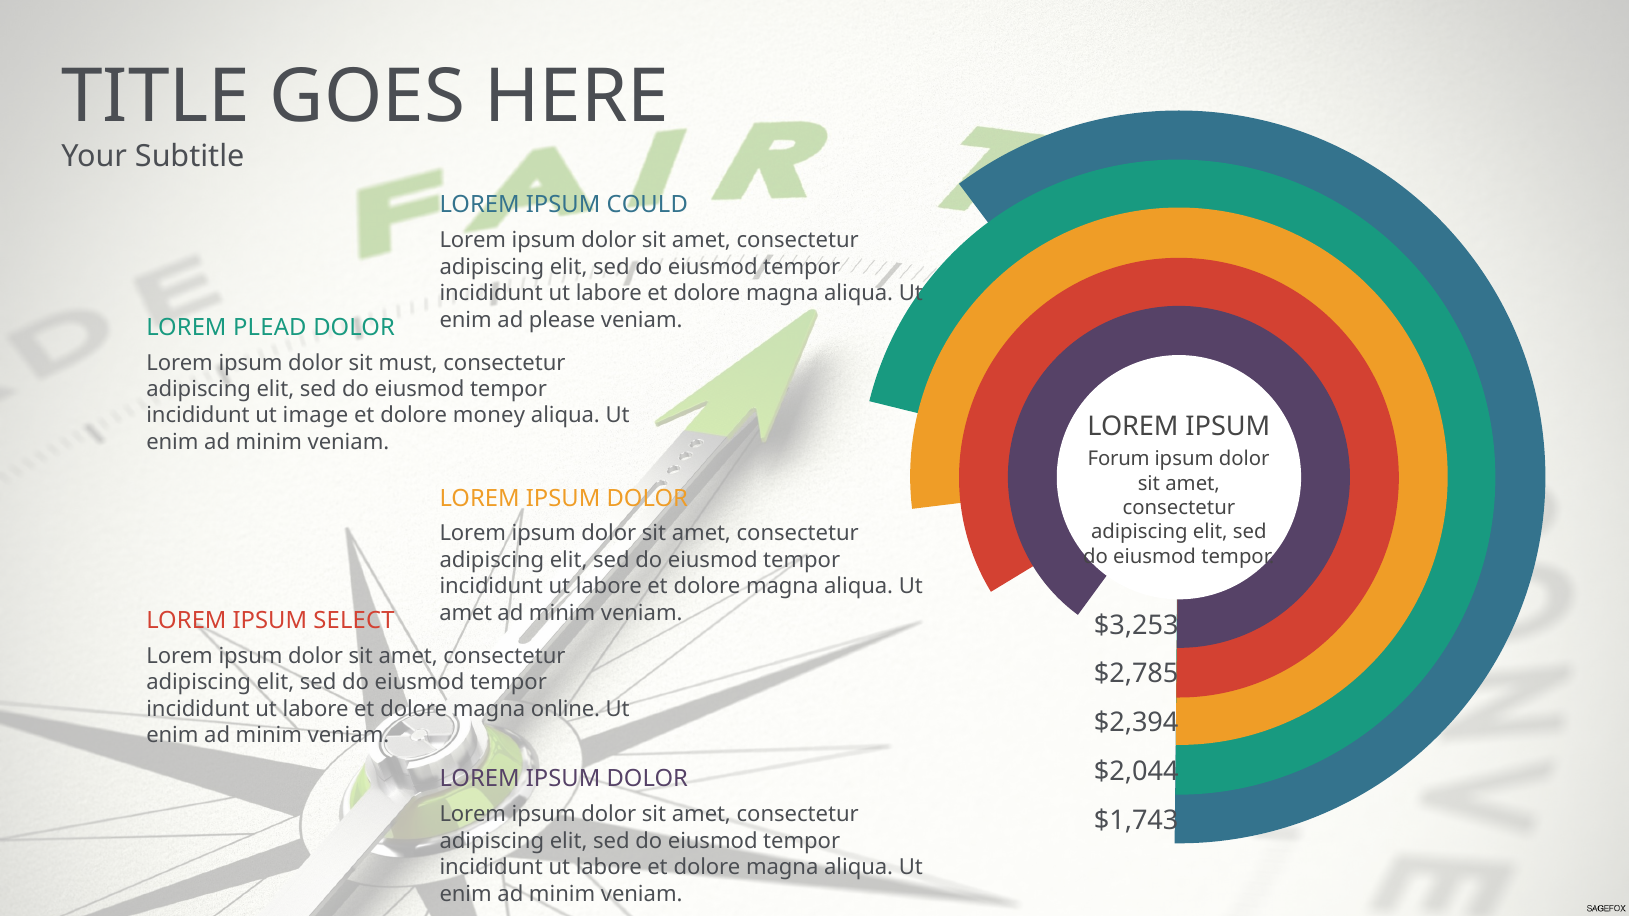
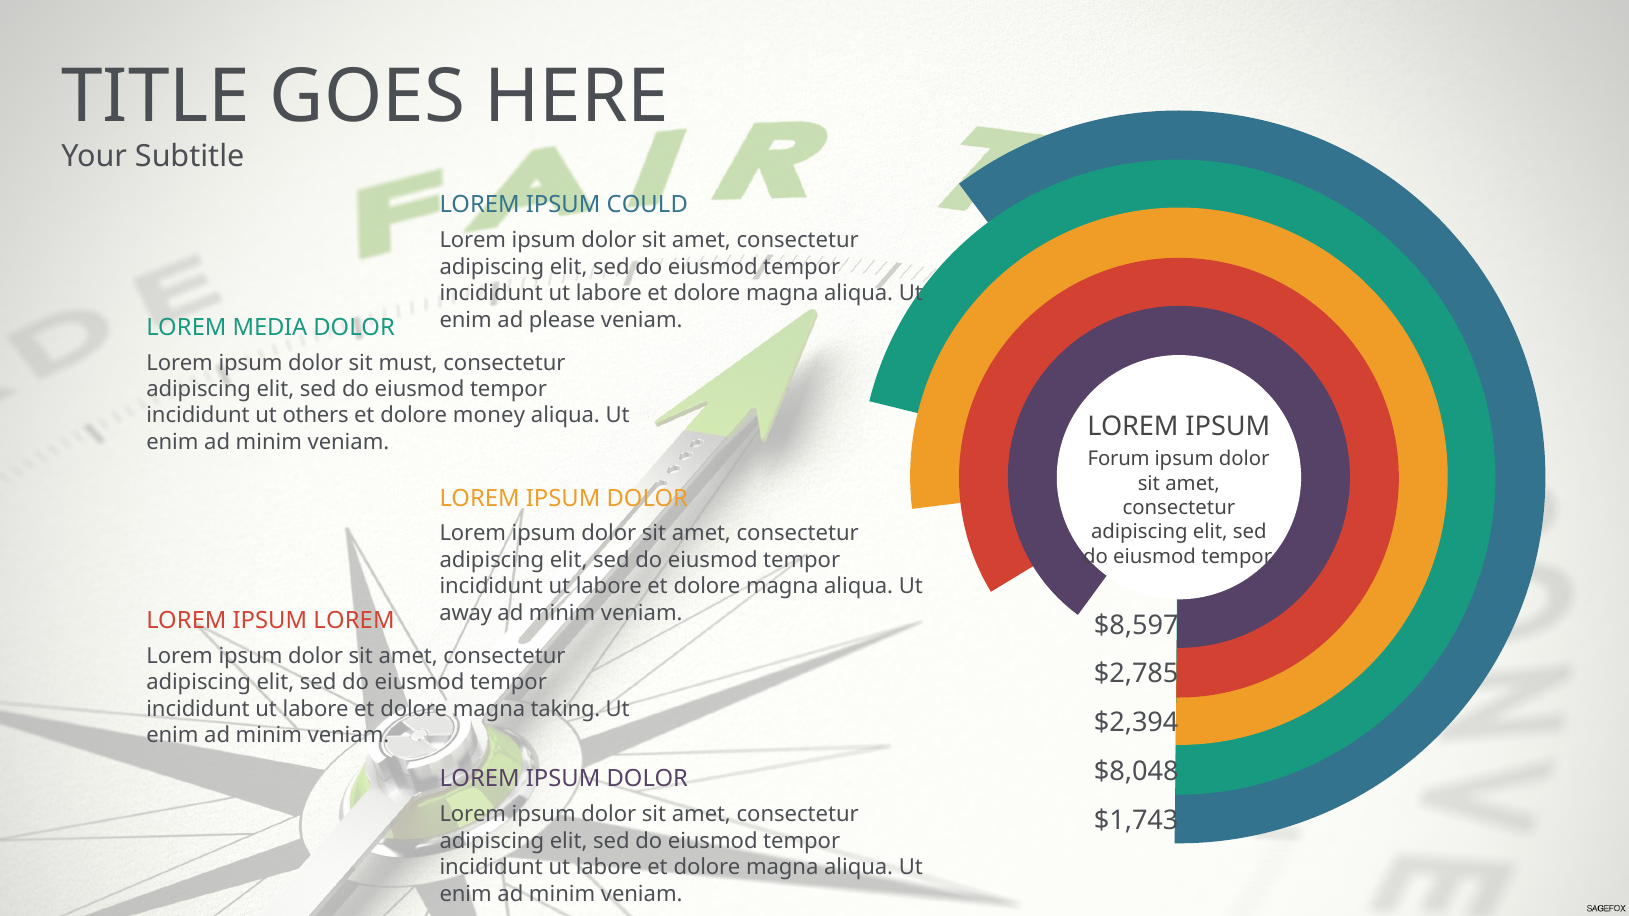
PLEAD: PLEAD -> MEDIA (270, 327)
image: image -> others (316, 416)
amet: amet -> away (466, 613)
IPSUM SELECT: SELECT -> LOREM (354, 621)
$3,253: $3,253 -> $8,597 (1136, 626)
online: online -> taking (565, 709)
$2,044: $2,044 -> $8,048 (1136, 772)
